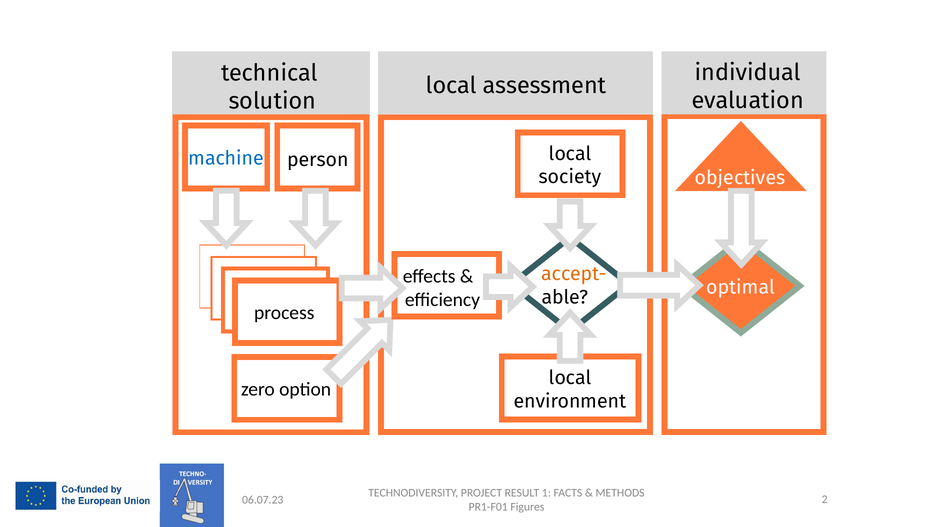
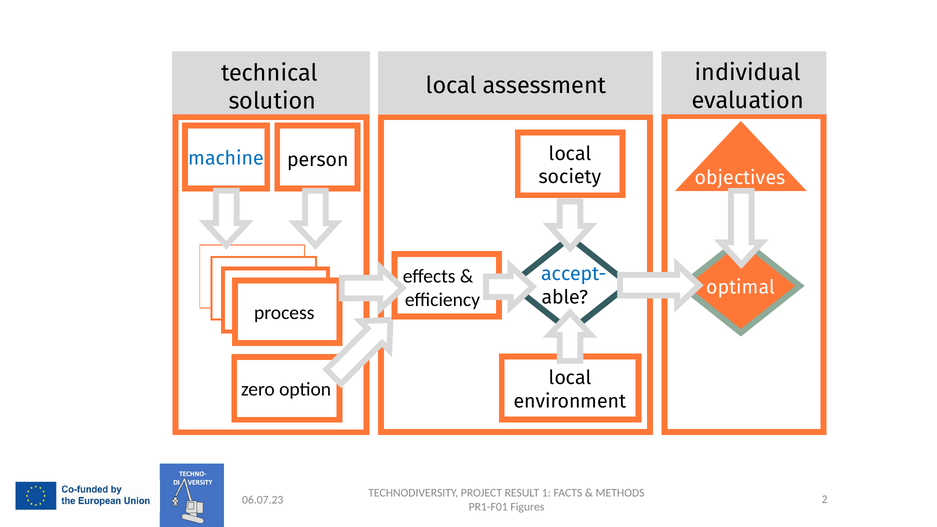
accept- colour: orange -> blue (574, 274)
